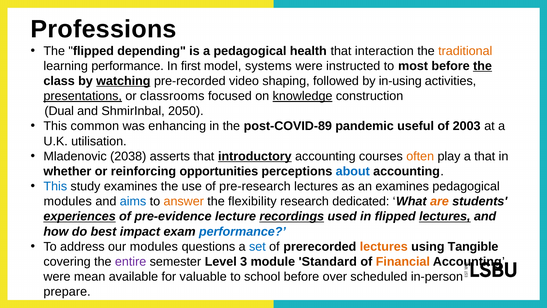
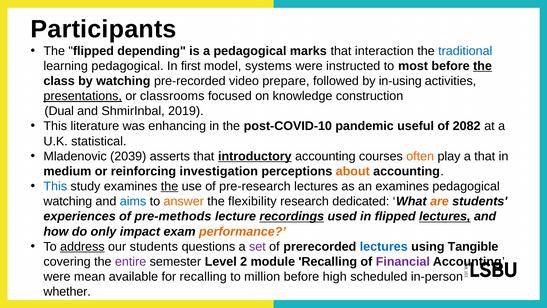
Professions: Professions -> Participants (104, 29)
health: health -> marks (308, 51)
traditional colour: orange -> blue (465, 51)
learning performance: performance -> pedagogical (127, 66)
watching underline: present -> none (123, 81)
shaping: shaping -> prepare (286, 81)
knowledge underline: present -> none (303, 96)
2050: 2050 -> 2019 (186, 111)
common: common -> literature (95, 126)
post-COVID-89: post-COVID-89 -> post-COVID-10 (288, 126)
2003: 2003 -> 2082 (467, 126)
utilisation: utilisation -> statistical (99, 141)
2038: 2038 -> 2039 (128, 156)
whether: whether -> medium (67, 171)
opportunities: opportunities -> investigation (219, 171)
about colour: blue -> orange (353, 171)
the underline: none -> present (170, 186)
modules: modules -> watching (68, 201)
experiences underline: present -> none (80, 216)
pre-evidence: pre-evidence -> pre-methods (173, 216)
best: best -> only (104, 231)
performance colour: blue -> orange (242, 231)
address underline: none -> present (82, 246)
our modules: modules -> students (154, 246)
set colour: blue -> purple (257, 246)
lectures colour: orange -> blue (384, 246)
3: 3 -> 2 (244, 261)
module Standard: Standard -> Recalling (328, 261)
Financial colour: orange -> purple (403, 261)
for valuable: valuable -> recalling (203, 276)
school: school -> million (262, 276)
over: over -> high (335, 276)
prepare: prepare -> whether (67, 291)
